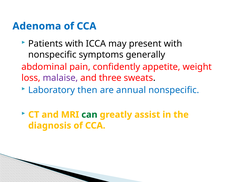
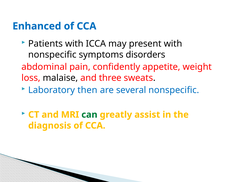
Adenoma: Adenoma -> Enhanced (37, 26)
generally: generally -> disorders (145, 54)
malaise colour: purple -> black (60, 78)
annual: annual -> several (131, 90)
